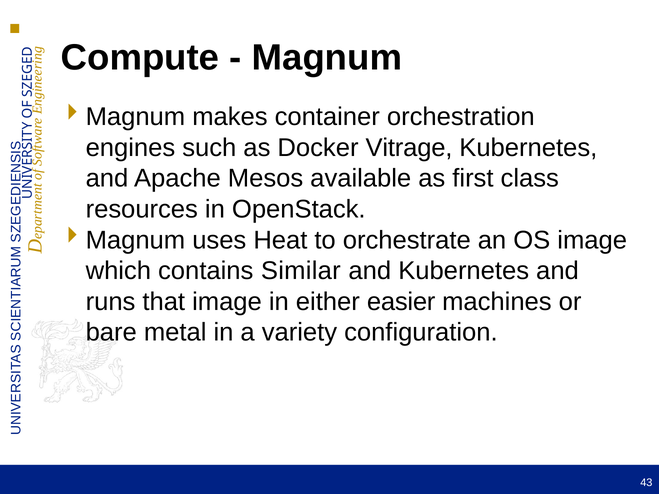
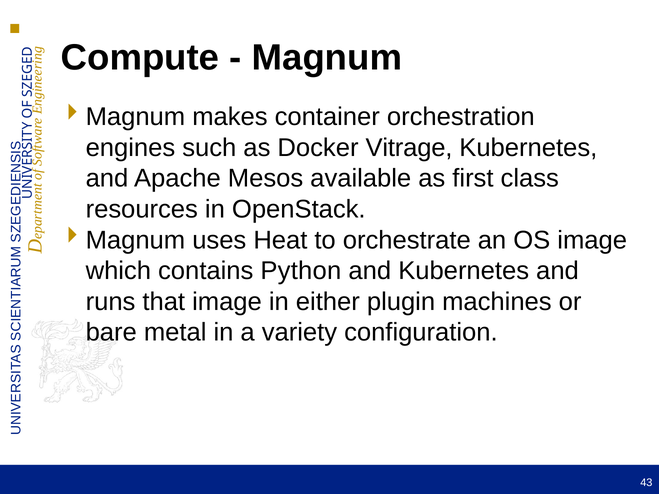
Similar: Similar -> Python (301, 271)
easier: easier -> plugin (401, 302)
